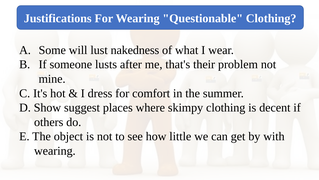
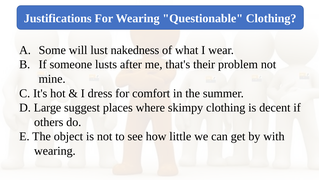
Show: Show -> Large (47, 107)
